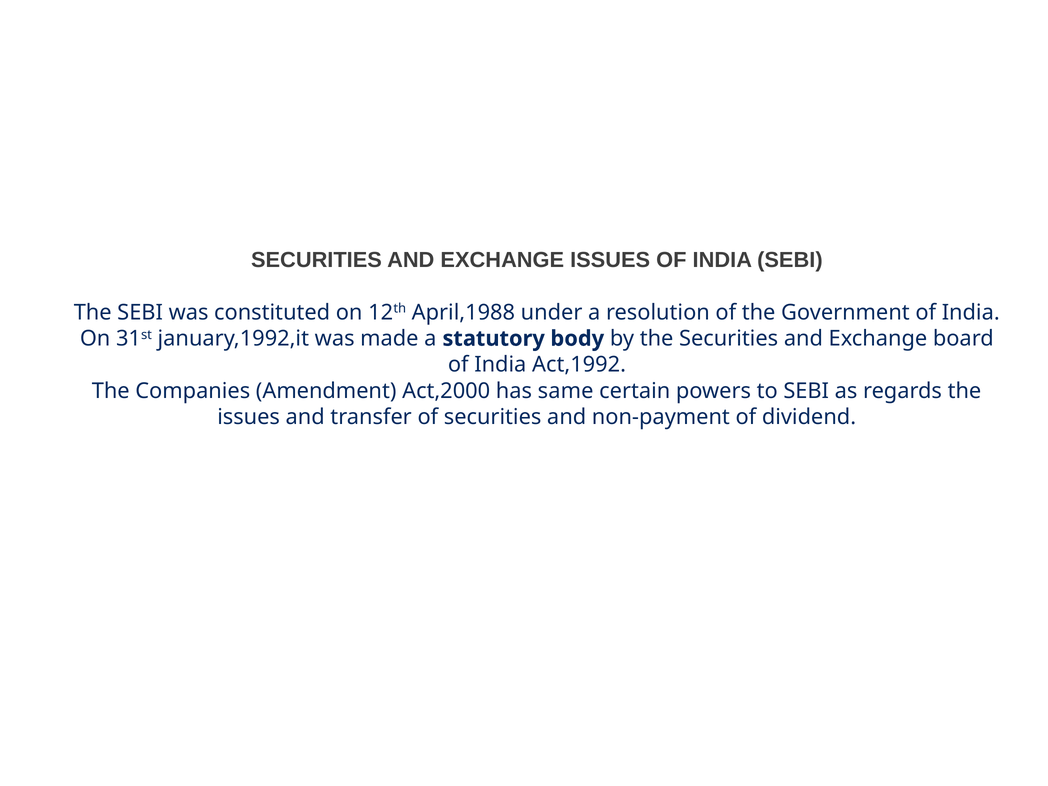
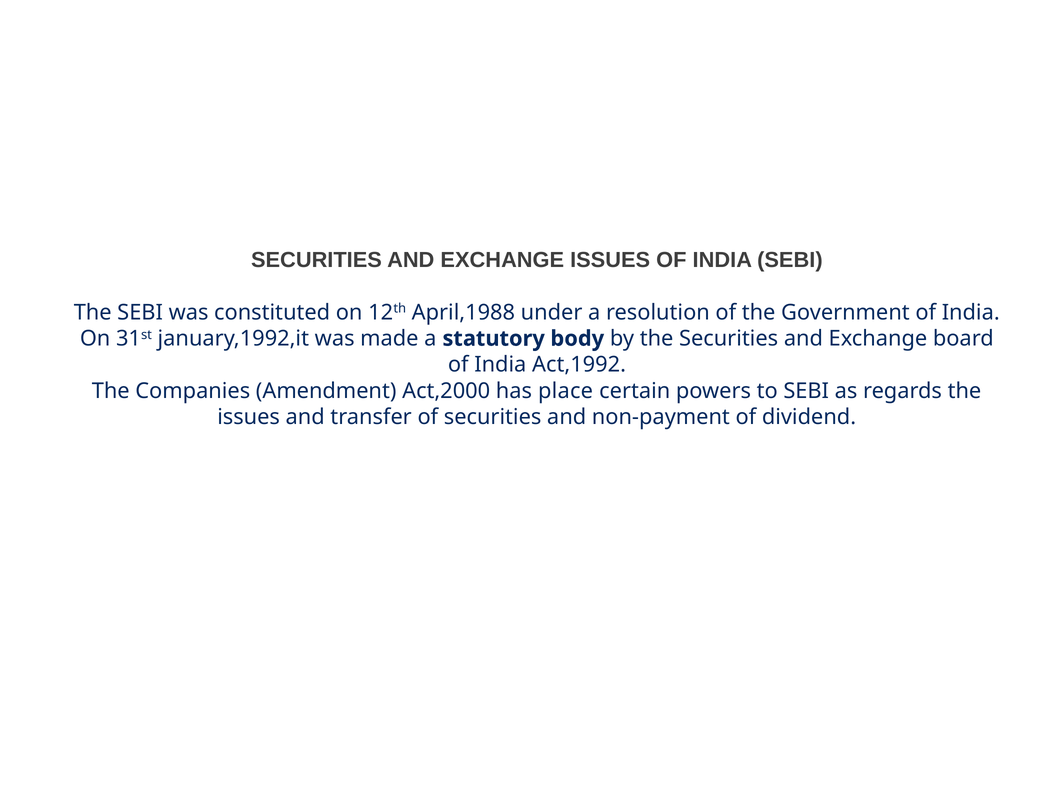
same: same -> place (566, 391)
